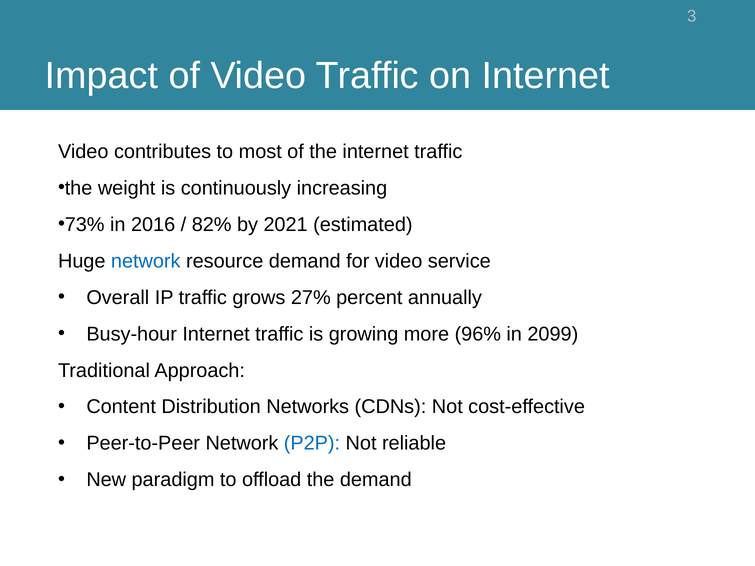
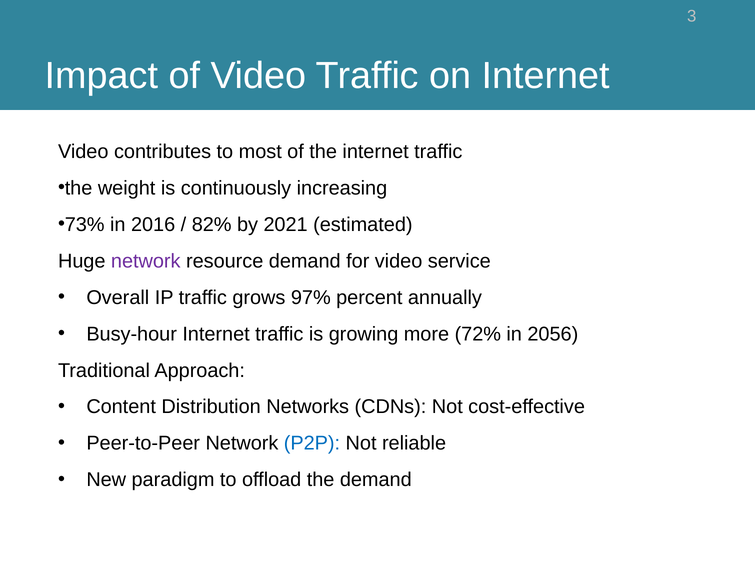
network colour: blue -> purple (146, 261)
27%: 27% -> 97% (311, 298)
96%: 96% -> 72% (478, 334)
2099: 2099 -> 2056 (553, 334)
